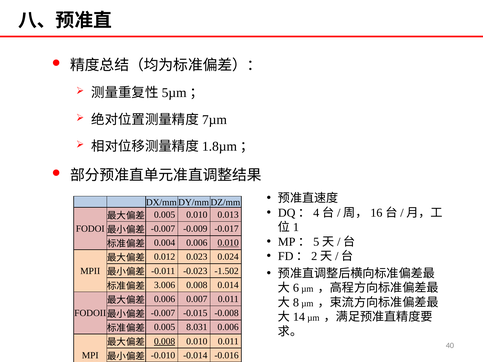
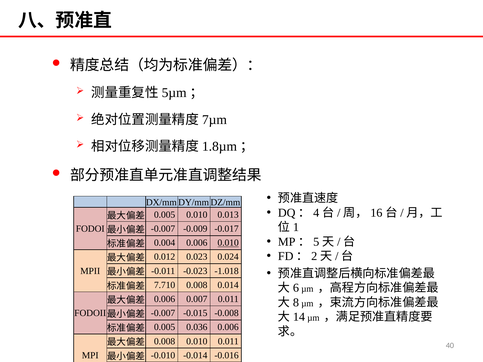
-1.502: -1.502 -> -1.018 (227, 271)
3.006: 3.006 -> 7.710 (165, 285)
8.031: 8.031 -> 0.036 (197, 327)
0.008 underline: present -> none (165, 342)
